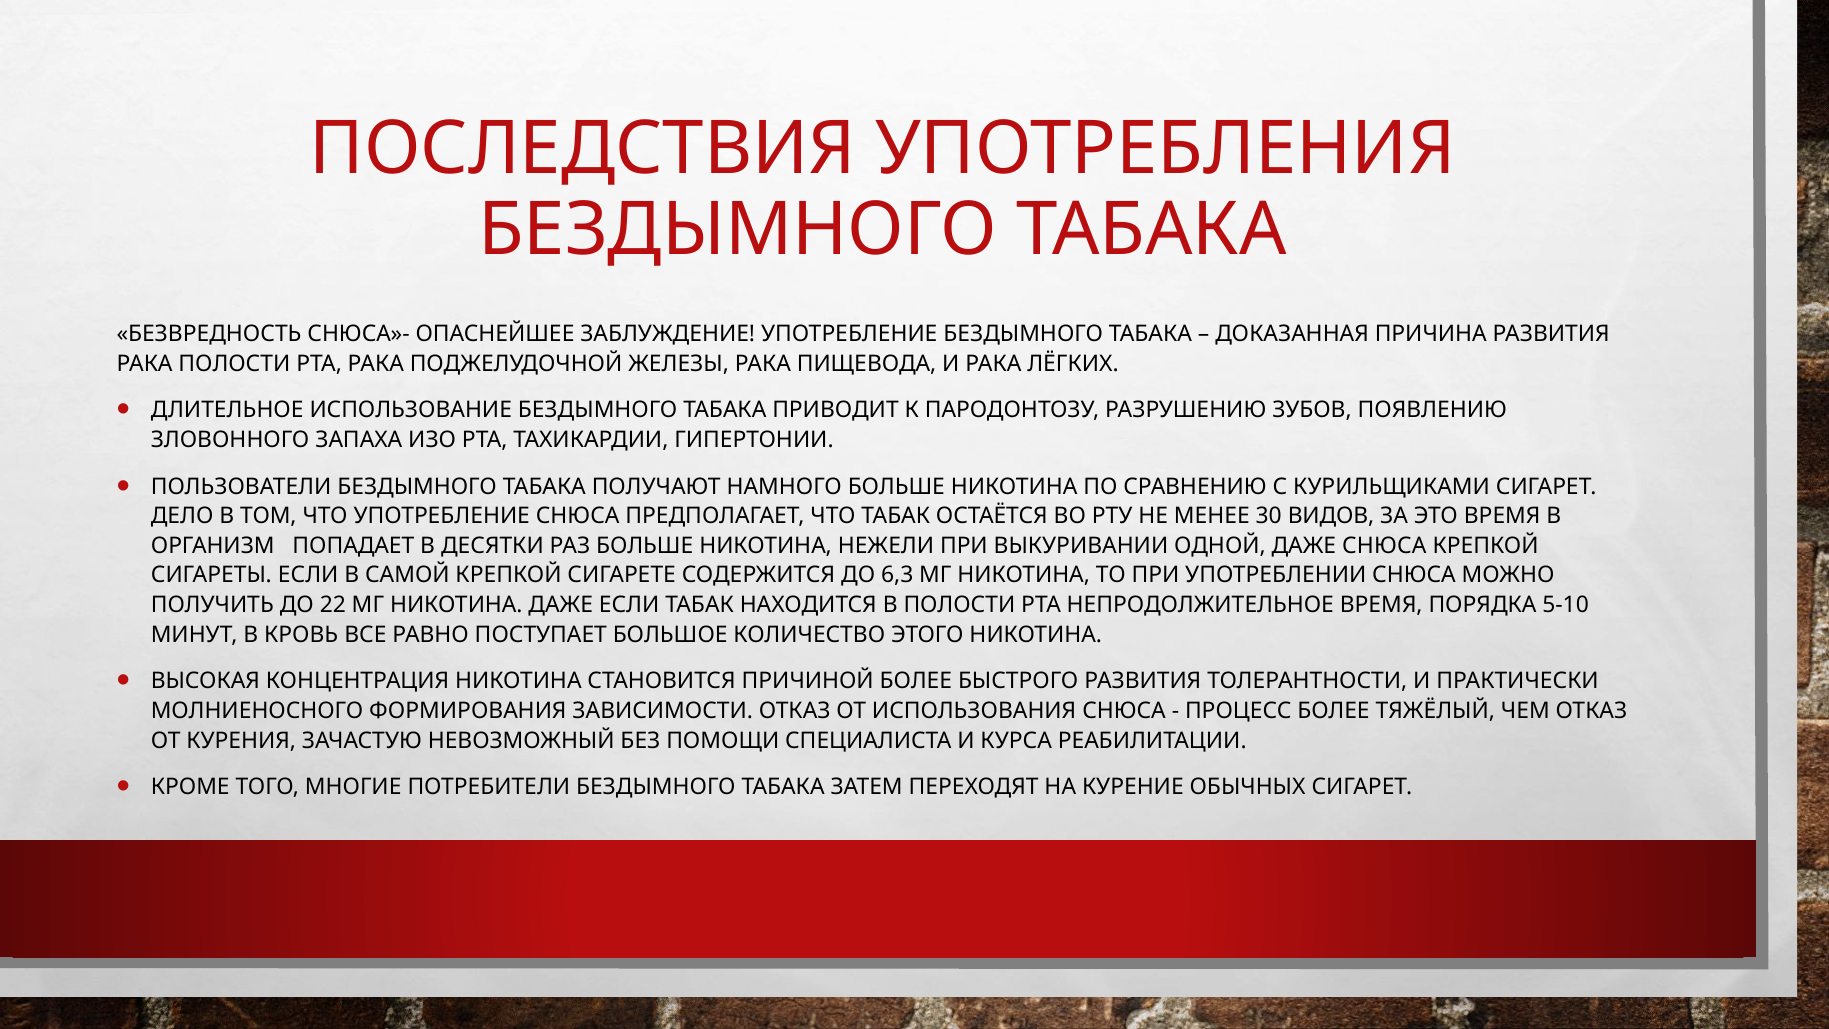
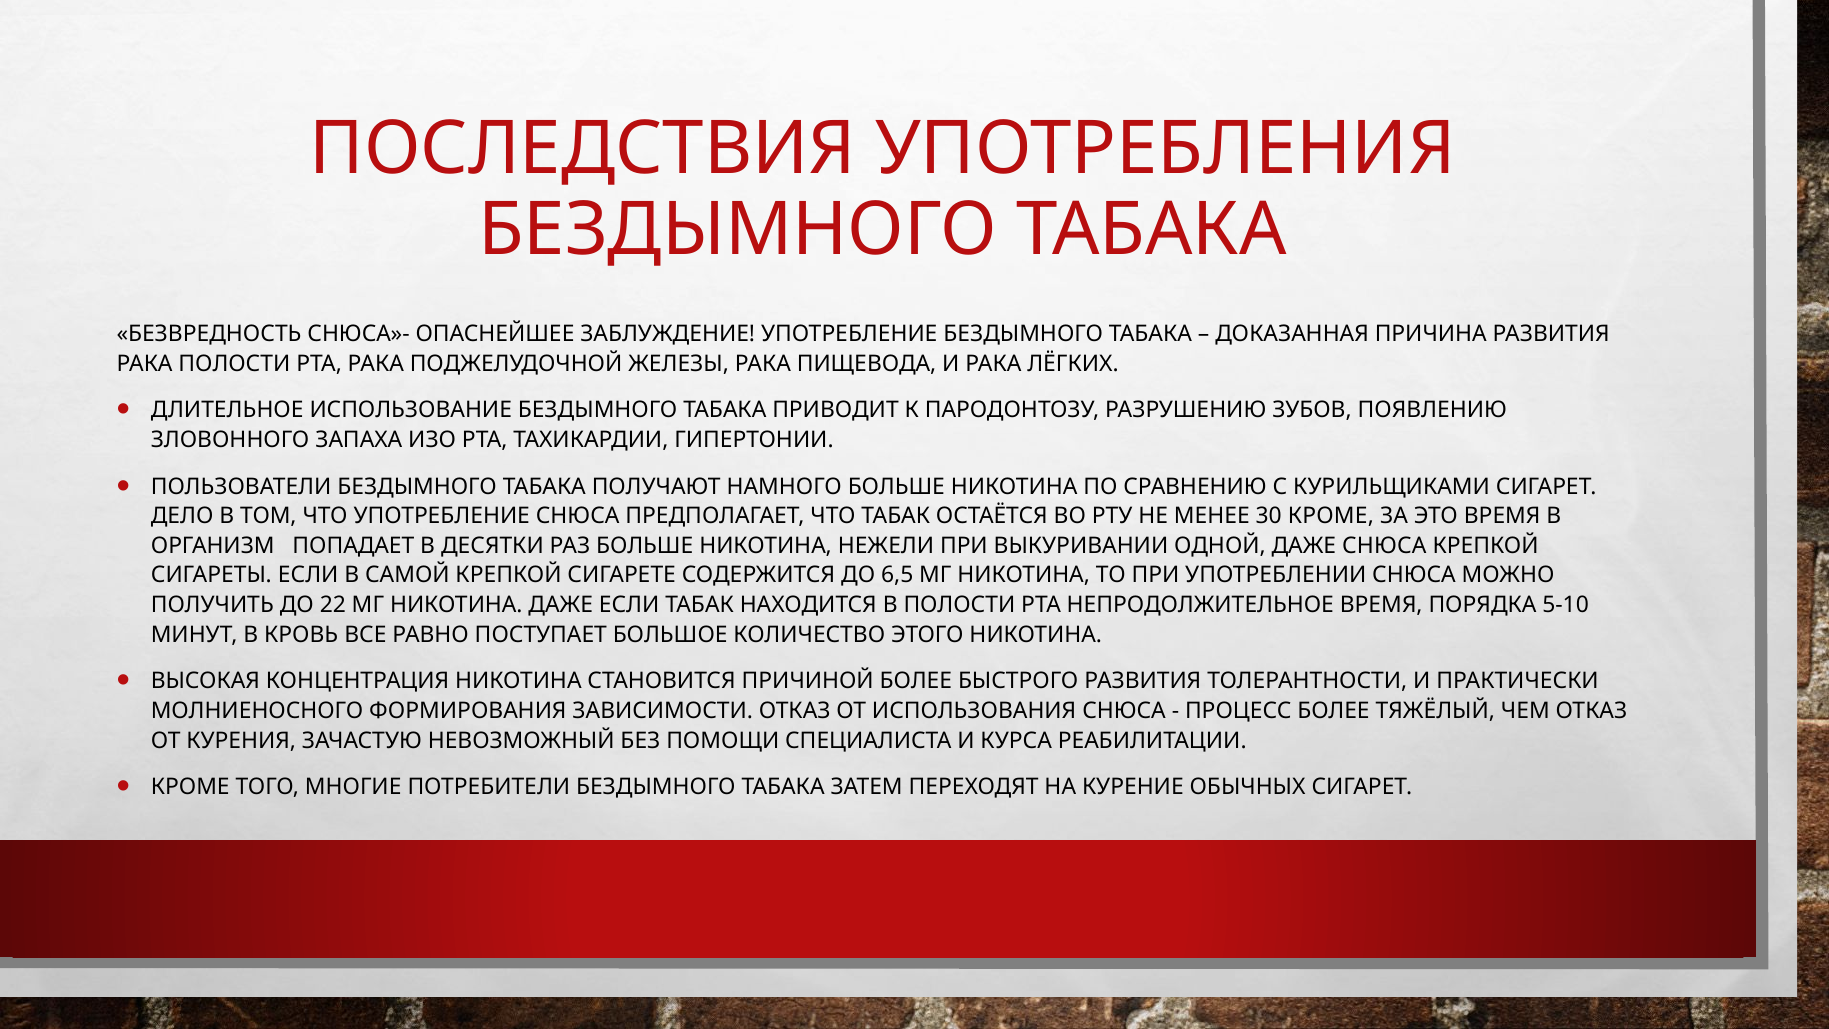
30 ВИДОВ: ВИДОВ -> КРОМЕ (1331, 516)
6,3: 6,3 -> 6,5 (897, 575)
